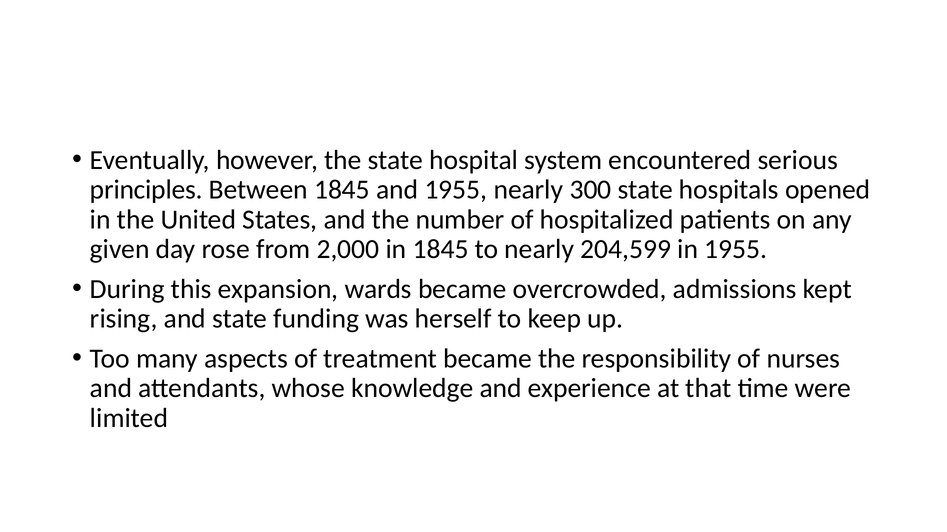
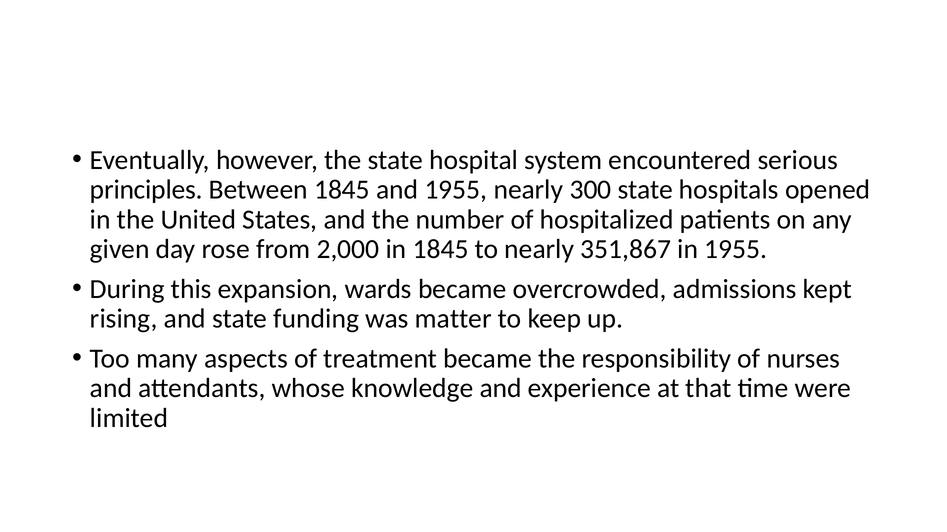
204,599: 204,599 -> 351,867 (626, 250)
herself: herself -> matter (453, 319)
